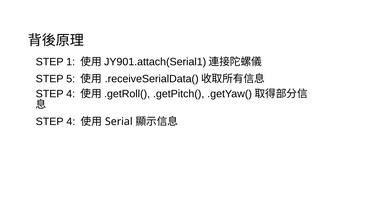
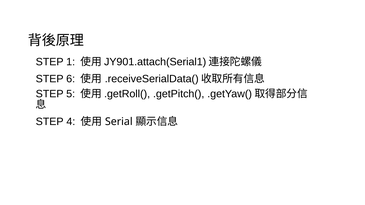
5: 5 -> 6 (71, 79)
4: 4 -> 5 (71, 94)
